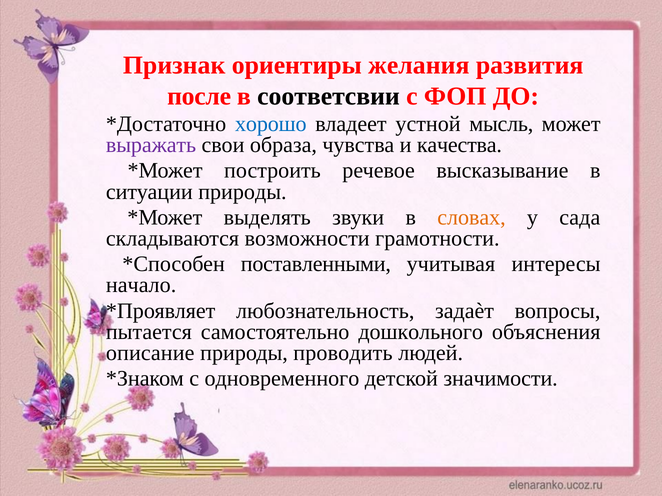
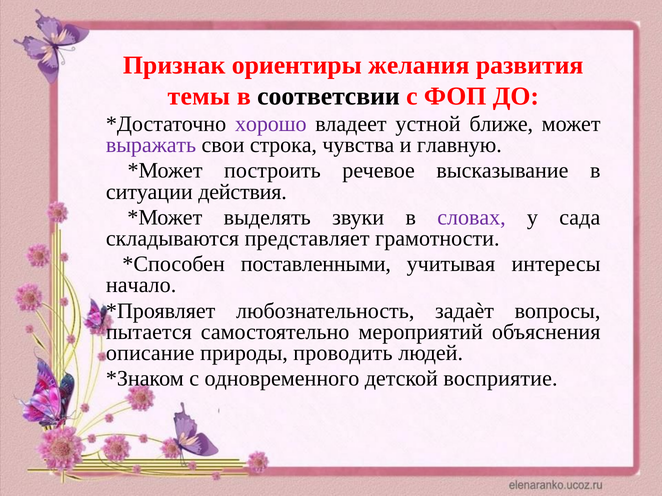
после: после -> темы (199, 96)
хорошо colour: blue -> purple (271, 124)
мысль: мысль -> ближе (501, 124)
образа: образа -> строка (283, 145)
качества: качества -> главную (459, 145)
ситуации природы: природы -> действия (243, 192)
словах colour: orange -> purple (471, 218)
возможности: возможности -> представляет (307, 239)
дошкольного: дошкольного -> мероприятий (421, 332)
значимости: значимости -> восприятие (501, 379)
